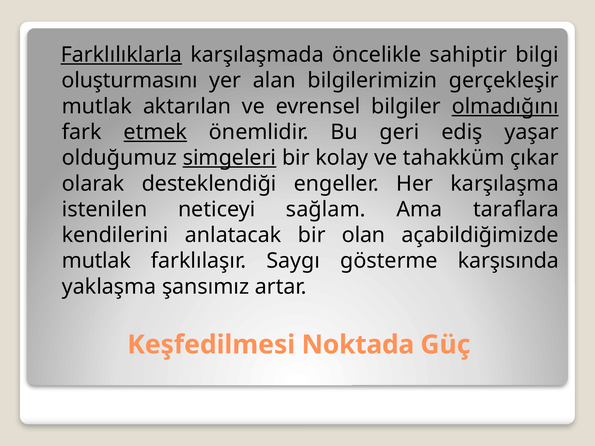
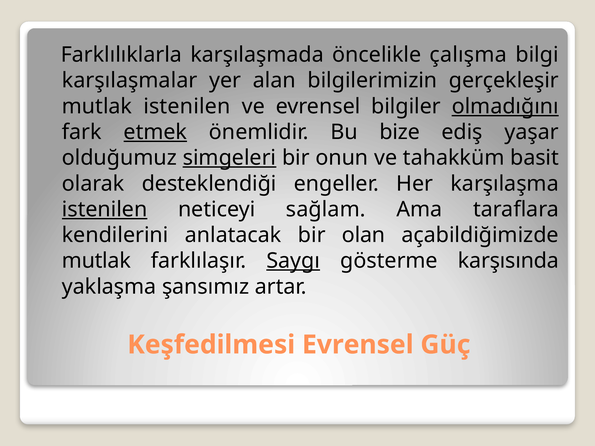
Farklılıklarla underline: present -> none (121, 55)
sahiptir: sahiptir -> çalışma (468, 55)
oluşturmasını: oluşturmasını -> karşılaşmalar (130, 81)
mutlak aktarılan: aktarılan -> istenilen (187, 106)
geri: geri -> bize (400, 132)
kolay: kolay -> onun (342, 158)
çıkar: çıkar -> basit (535, 158)
istenilen underline: none -> present (105, 209)
Saygı underline: none -> present (293, 261)
Keşfedilmesi Noktada: Noktada -> Evrensel (358, 345)
